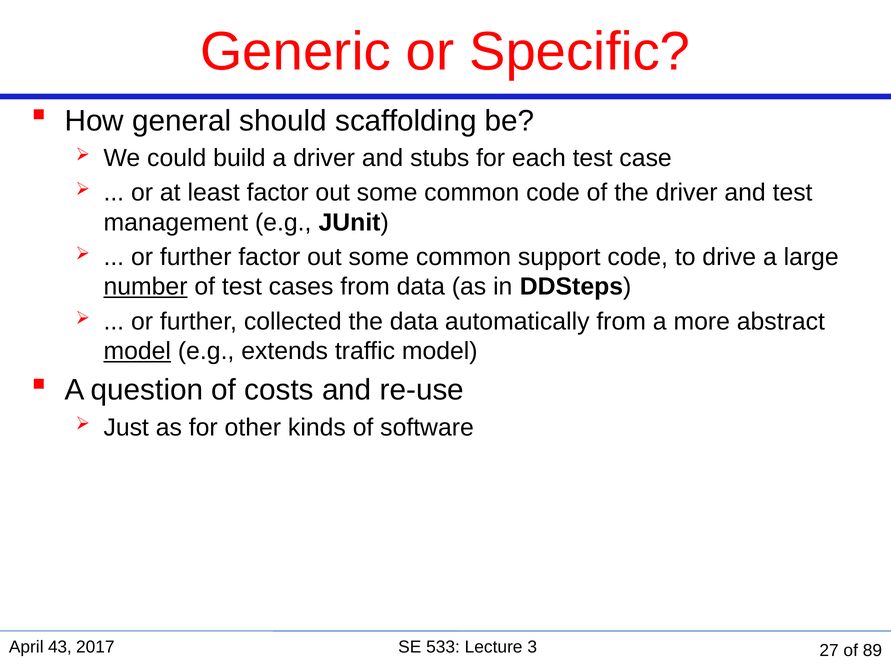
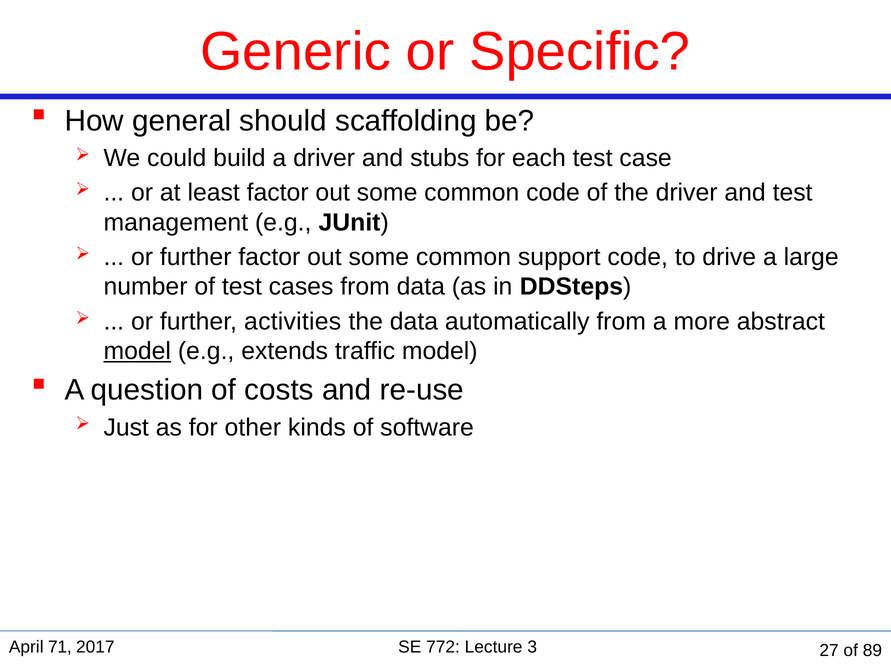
number underline: present -> none (146, 287)
collected: collected -> activities (293, 322)
43: 43 -> 71 (60, 647)
533: 533 -> 772 (443, 647)
